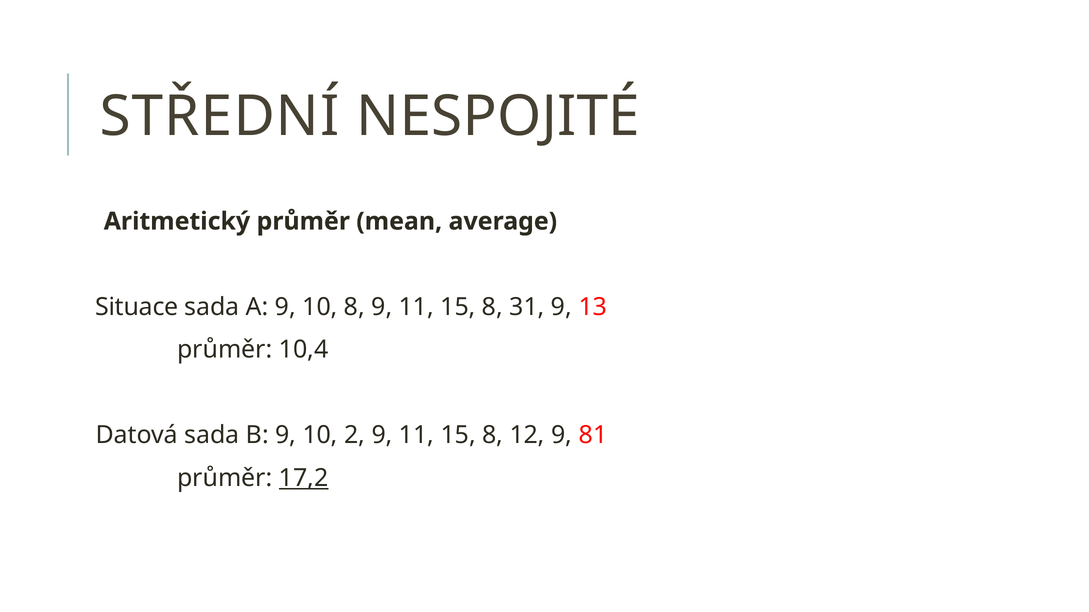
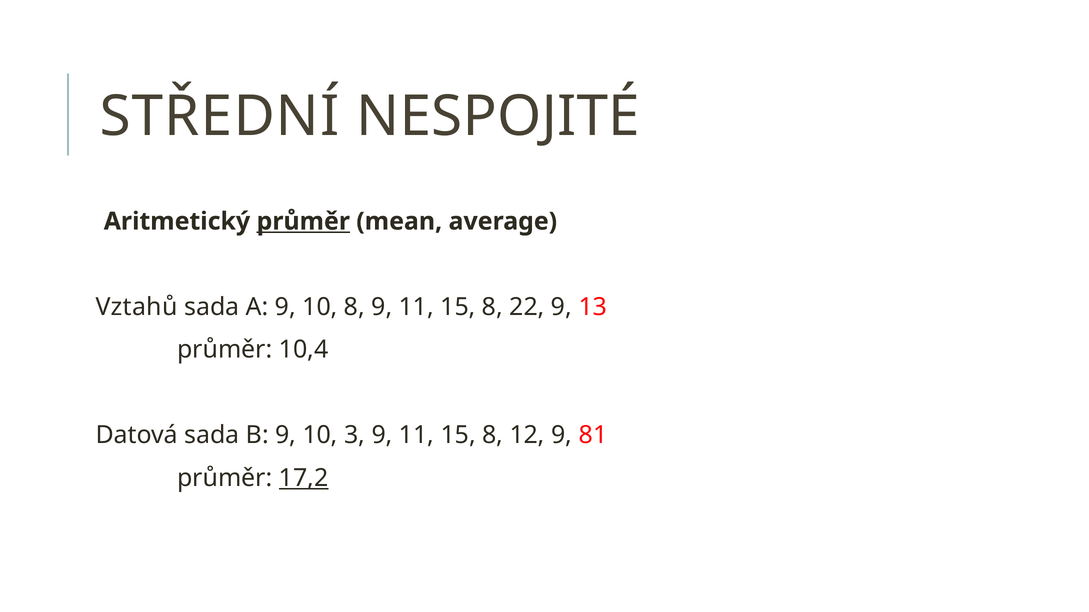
průměr underline: none -> present (303, 222)
Situace: Situace -> Vztahů (137, 307)
31: 31 -> 22 (527, 307)
2: 2 -> 3 (355, 436)
